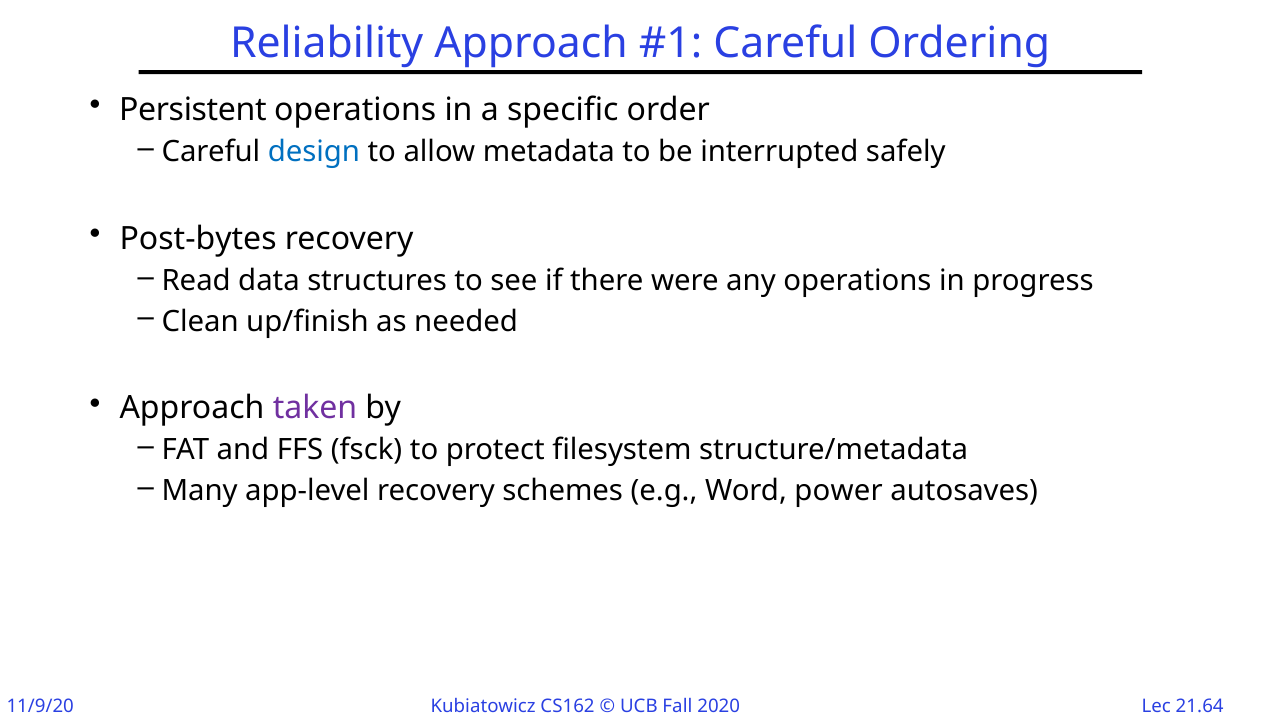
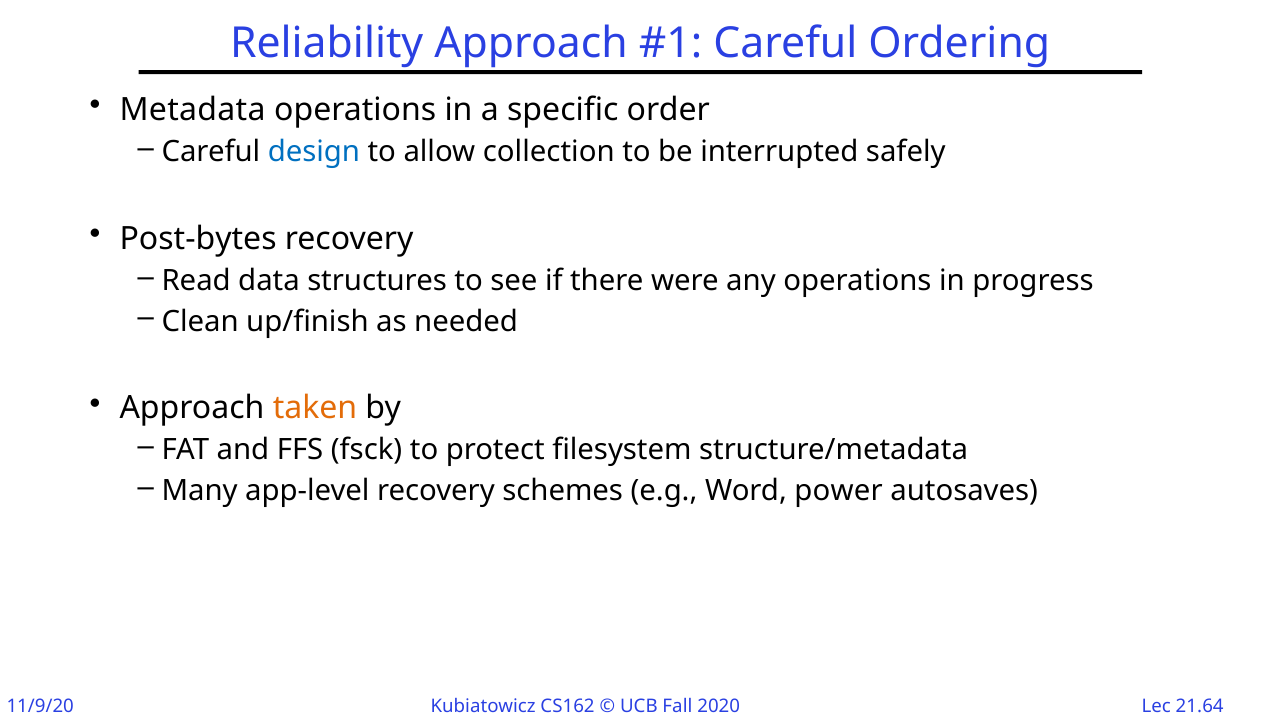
Persistent: Persistent -> Metadata (193, 110)
metadata: metadata -> collection (549, 152)
taken colour: purple -> orange (315, 408)
